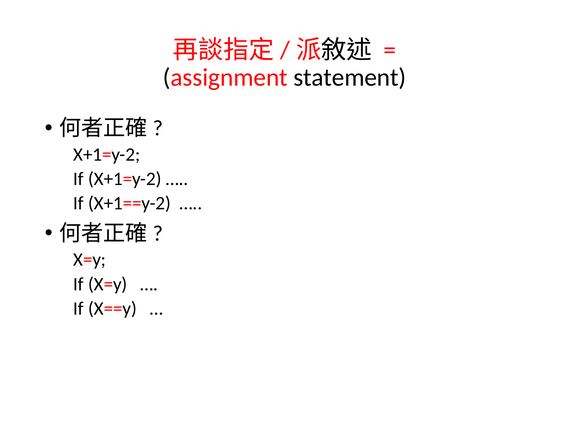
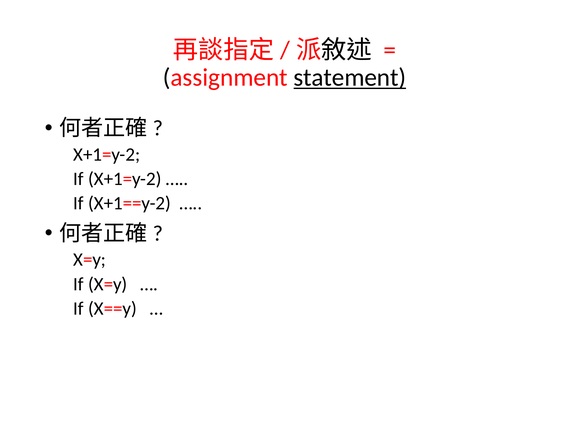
statement underline: none -> present (350, 77)
